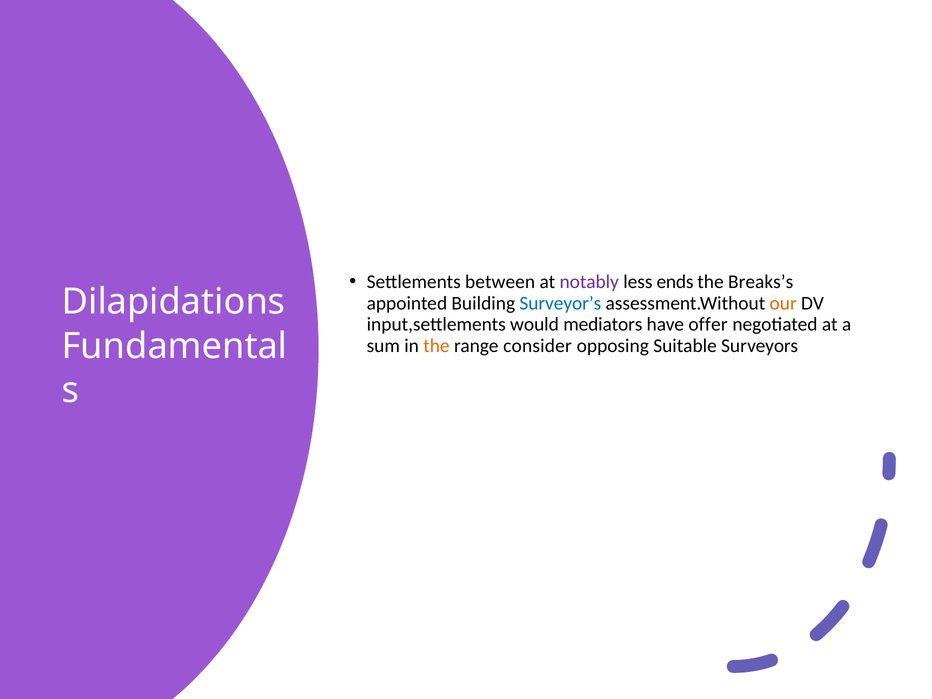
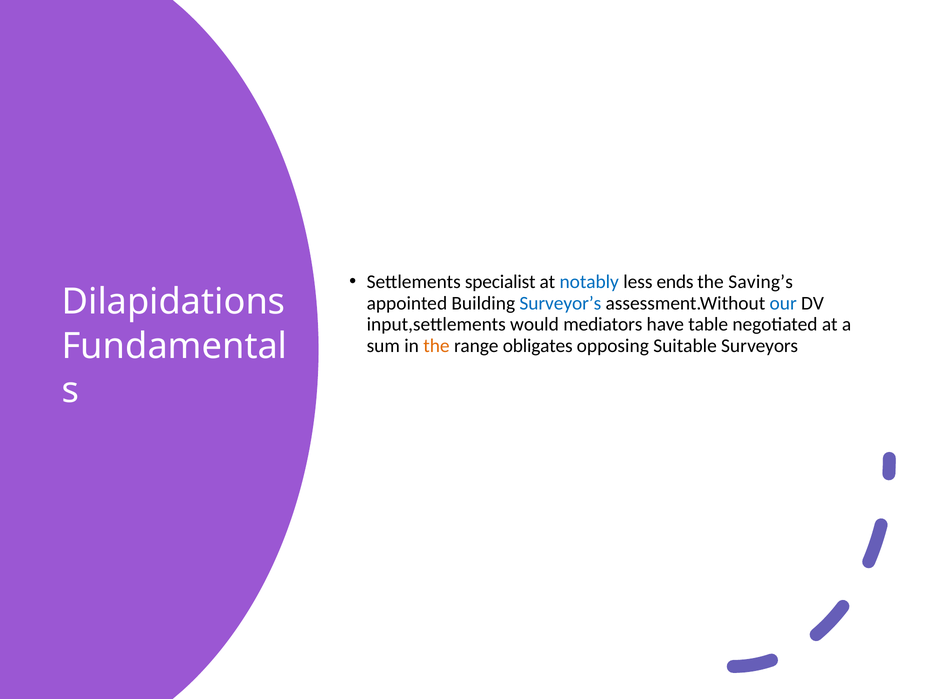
between: between -> specialist (500, 282)
notably colour: purple -> blue (589, 282)
Breaks’s: Breaks’s -> Saving’s (761, 282)
our colour: orange -> blue (783, 303)
offer: offer -> table (708, 325)
consider: consider -> obligates (538, 346)
